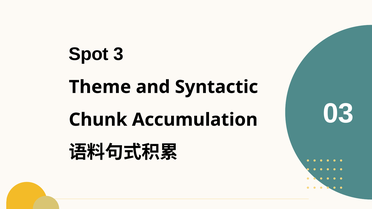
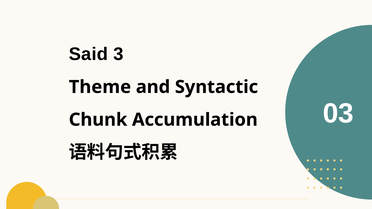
Spot: Spot -> Said (88, 54)
